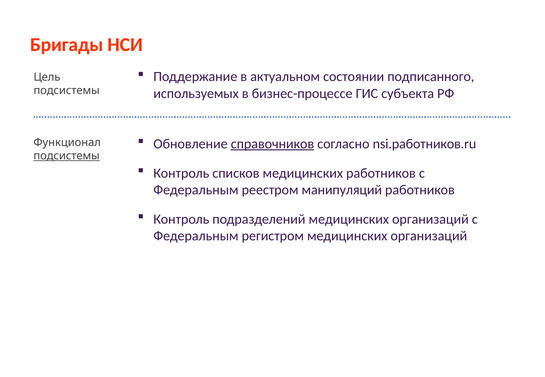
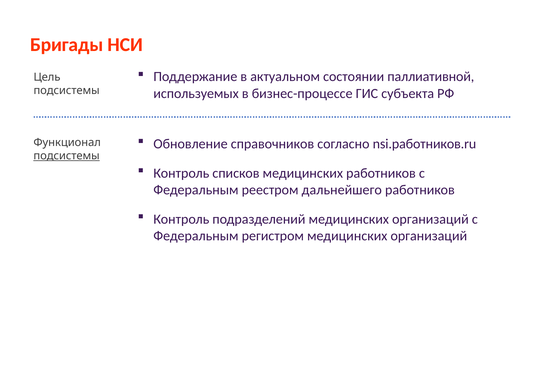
подписанного: подписанного -> паллиативной (431, 77)
справочников underline: present -> none (272, 144)
манипуляций: манипуляций -> дальнейшего (342, 190)
